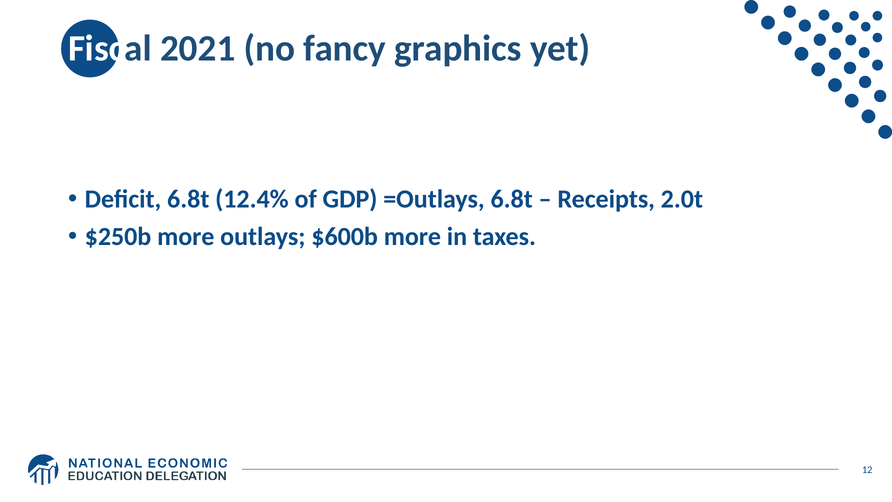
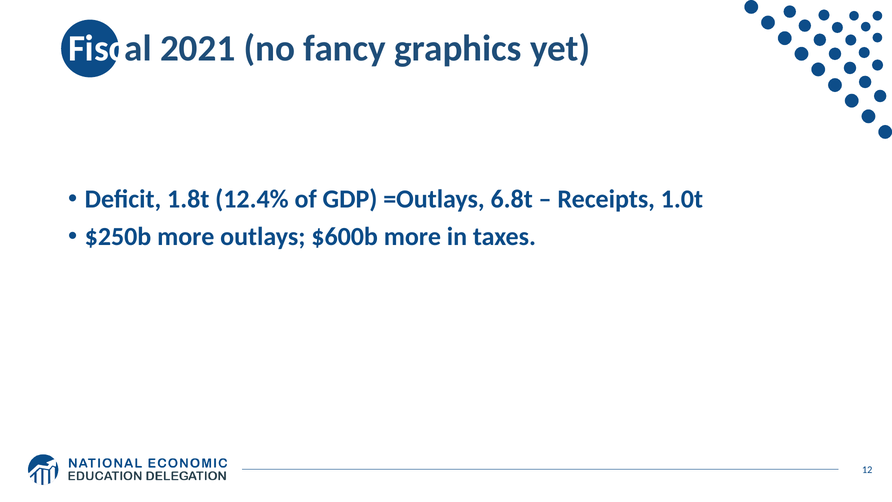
Deficit 6.8t: 6.8t -> 1.8t (188, 199)
2.0t: 2.0t -> 1.0t (682, 199)
